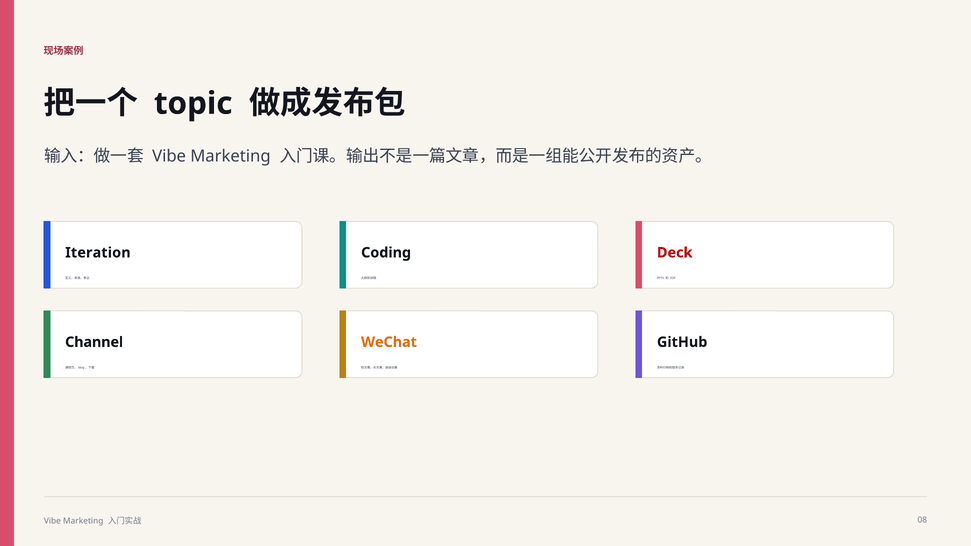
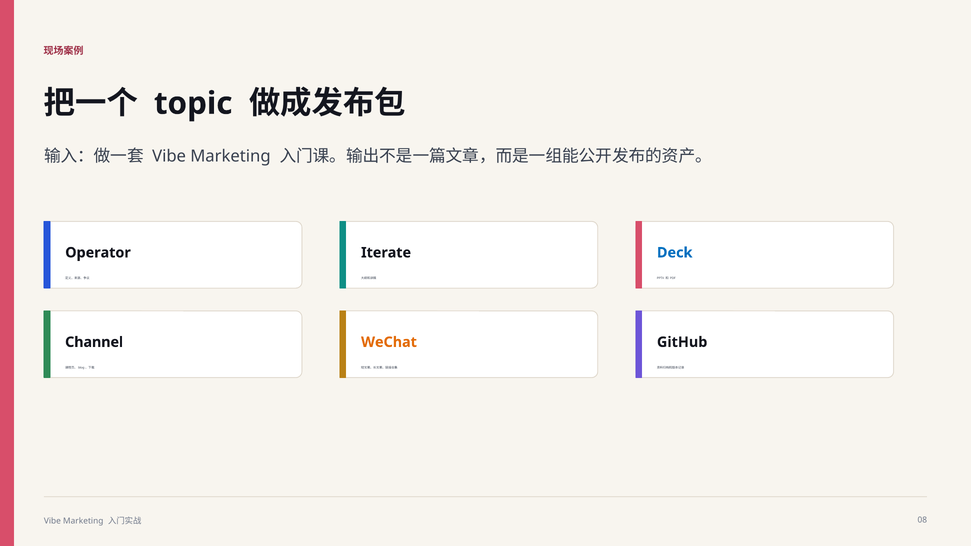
Iteration: Iteration -> Operator (98, 253)
Coding: Coding -> Iterate (386, 253)
Deck colour: red -> blue (675, 253)
